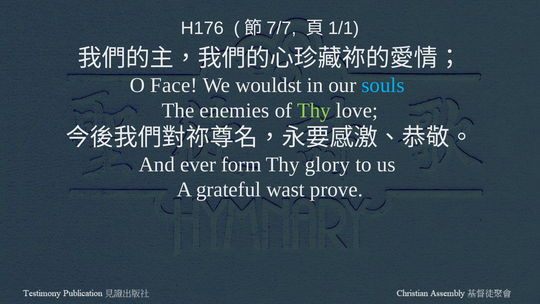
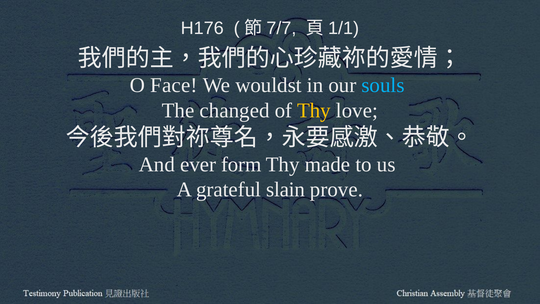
enemies: enemies -> changed (235, 110)
Thy colour: light green -> yellow (314, 110)
glory: glory -> made (327, 164)
wast: wast -> slain (286, 190)
